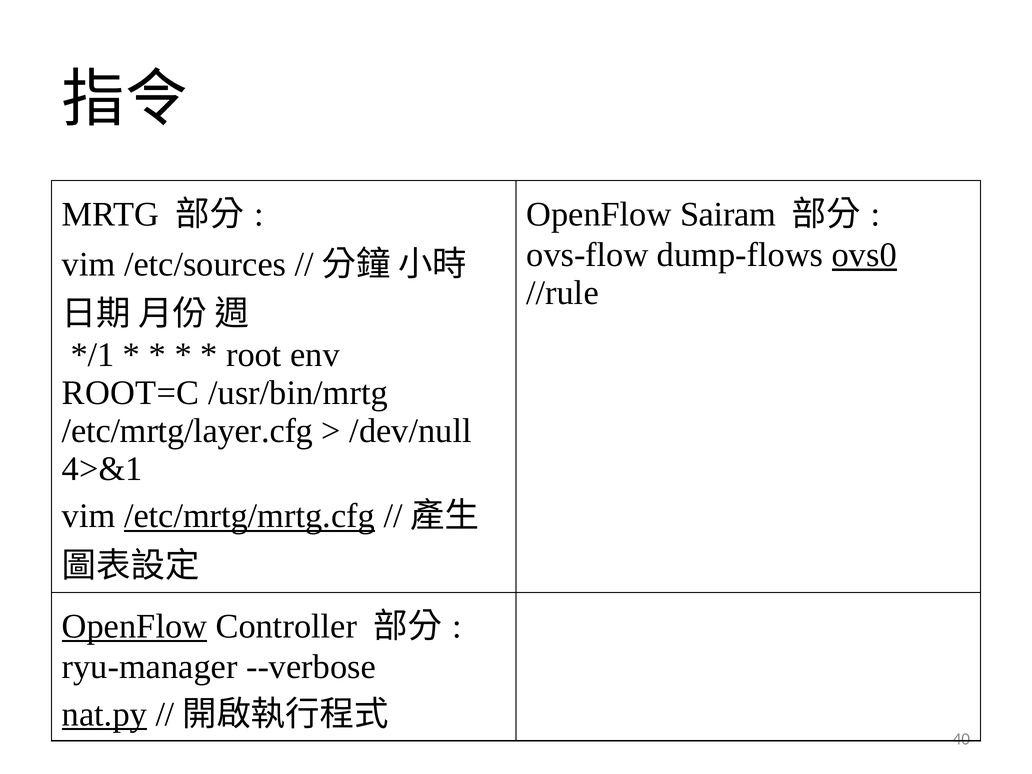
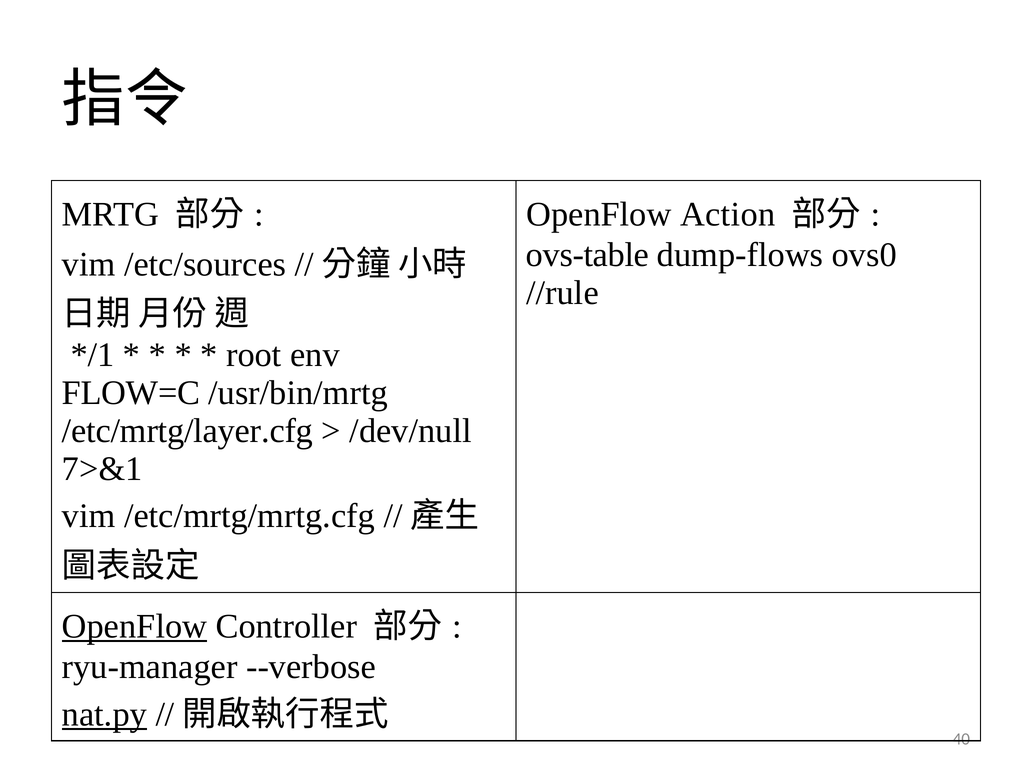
Sairam: Sairam -> Action (728, 214)
ovs-flow: ovs-flow -> ovs-table (588, 255)
ovs0 underline: present -> none (864, 255)
ROOT=C: ROOT=C -> FLOW=C (131, 393)
4>&1: 4>&1 -> 7>&1 (102, 469)
/etc/mrtg/mrtg.cfg underline: present -> none (249, 516)
